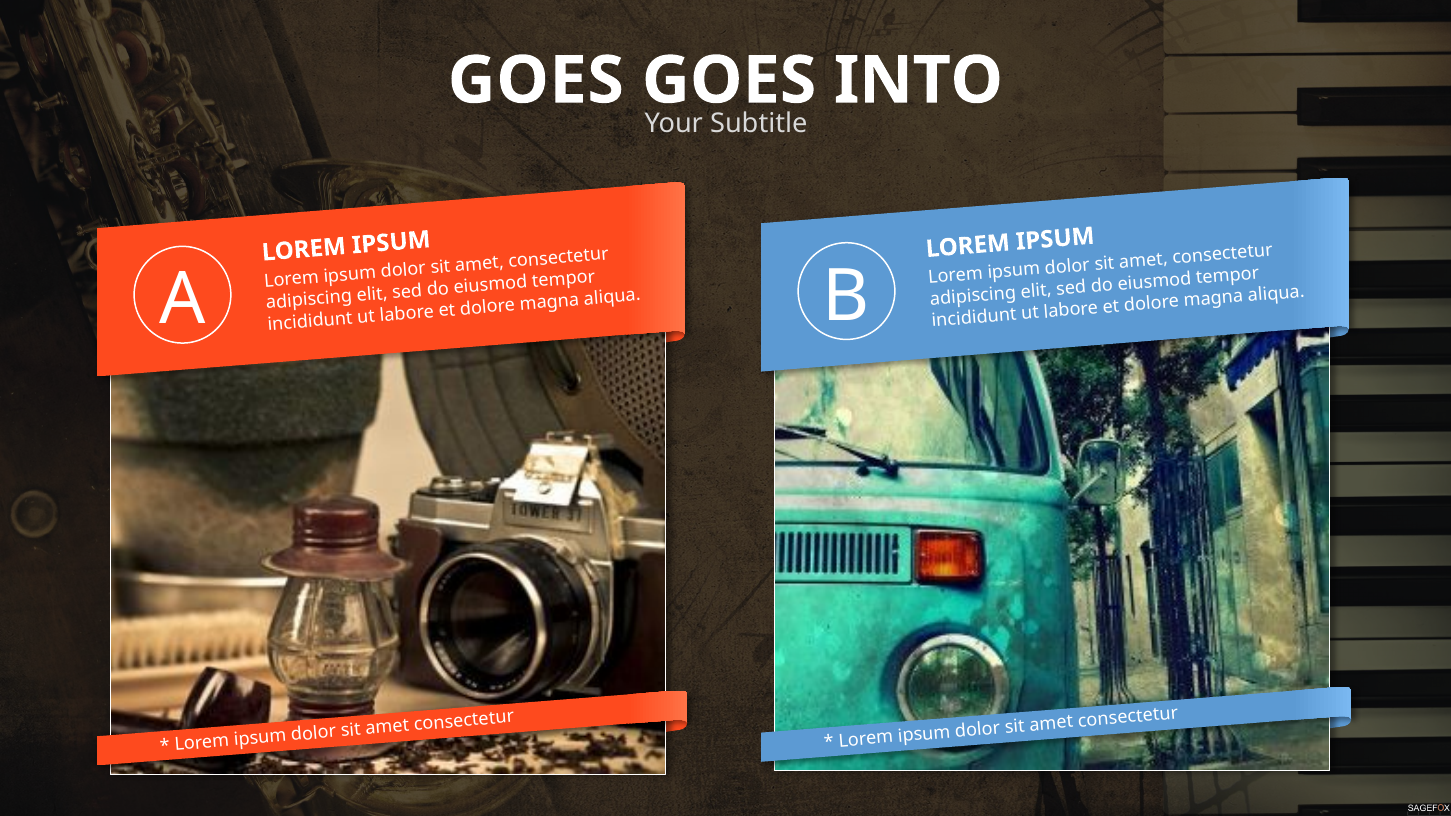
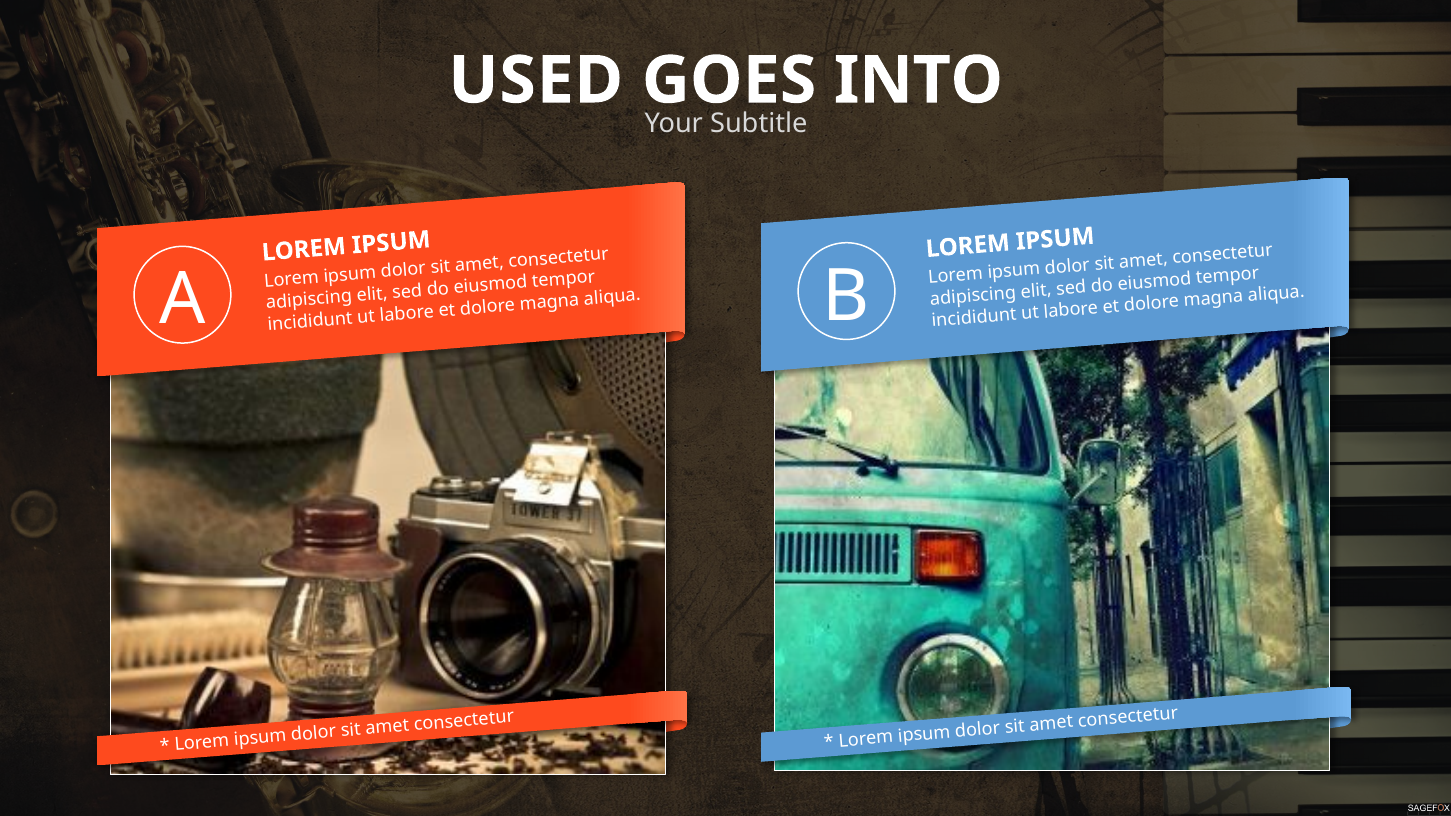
GOES: GOES -> USED (536, 81)
